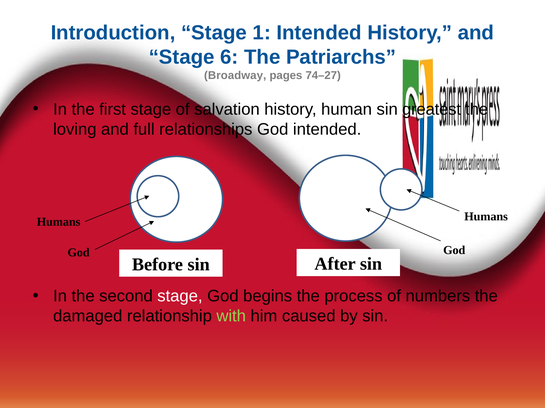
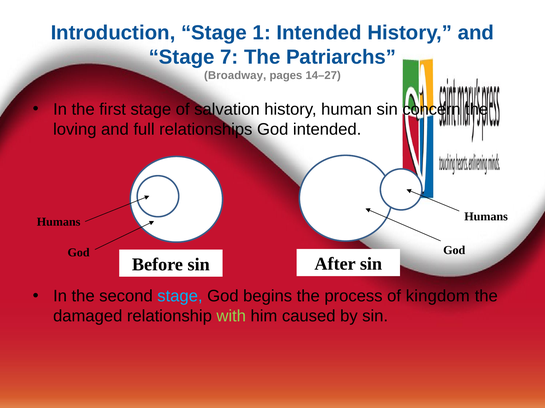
6: 6 -> 7 (229, 57)
74–27: 74–27 -> 14–27 (323, 75)
greatest: greatest -> concern (432, 109)
stage colour: white -> light blue (180, 297)
numbers: numbers -> kingdom (438, 297)
